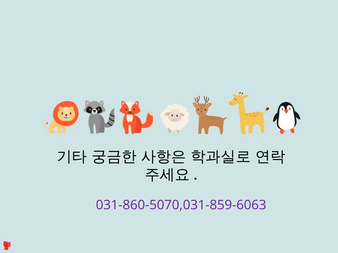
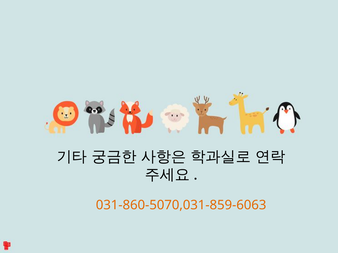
031-860-5070,031-859-6063 colour: purple -> orange (181, 205)
